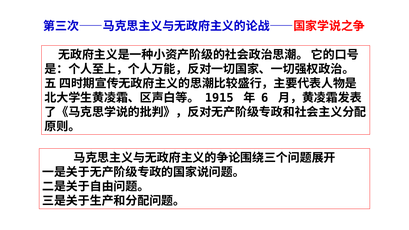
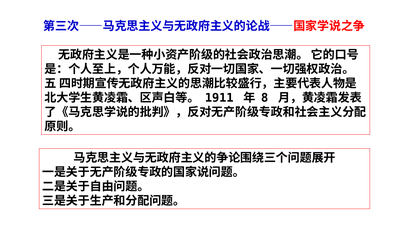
1915: 1915 -> 1911 (219, 98)
6: 6 -> 8 (265, 98)
